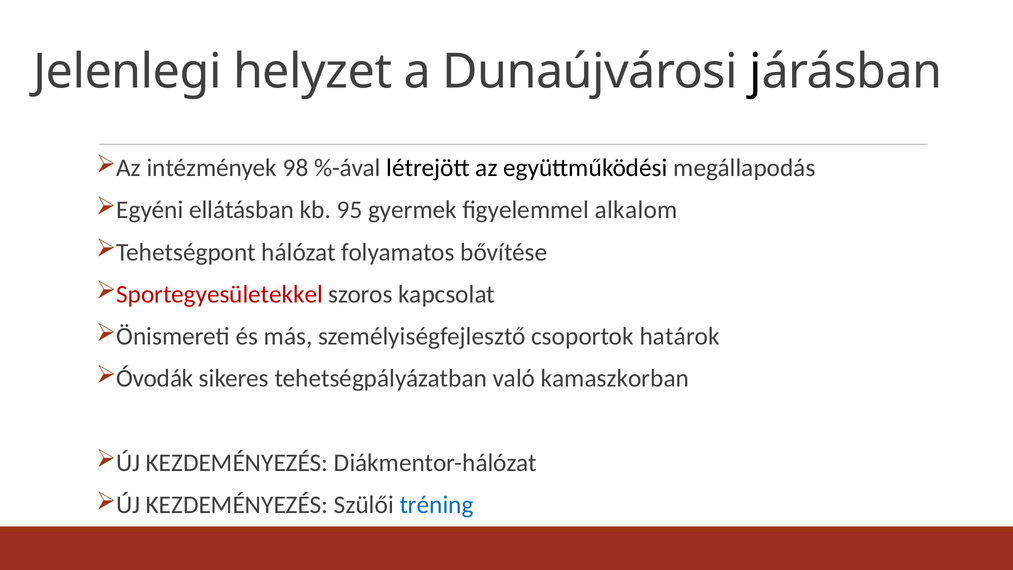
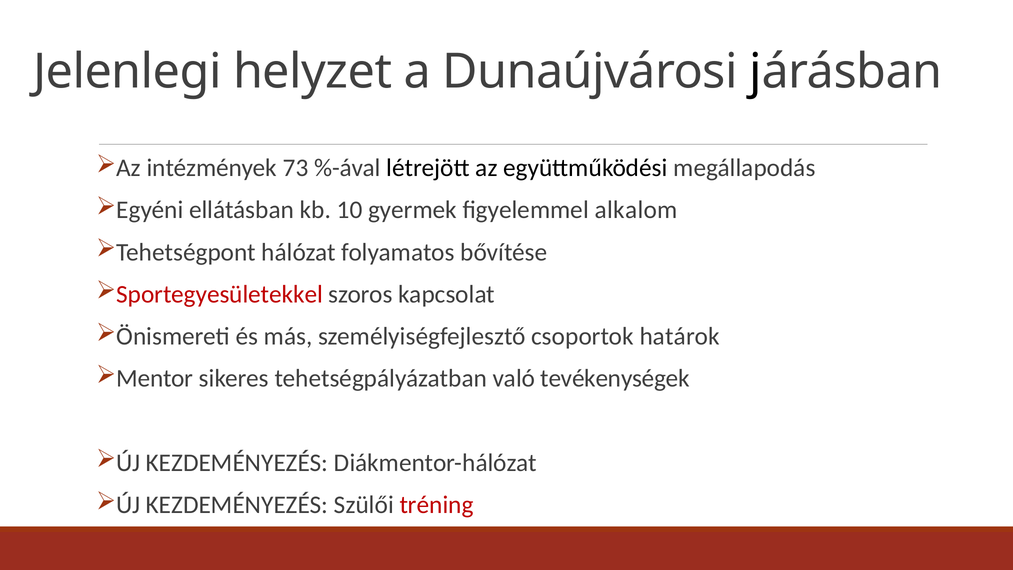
98: 98 -> 73 (296, 168)
95: 95 -> 10 (350, 210)
Óvodák: Óvodák -> Mentor (155, 378)
kamaszkorban: kamaszkorban -> tevékenységek (615, 378)
tréning colour: blue -> red (436, 505)
